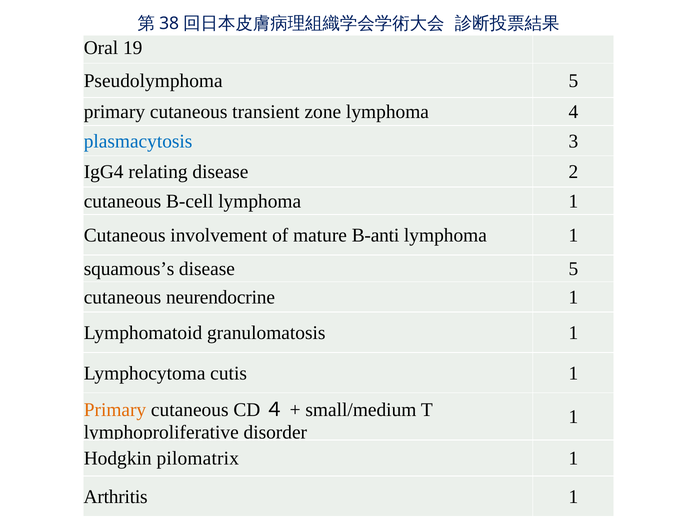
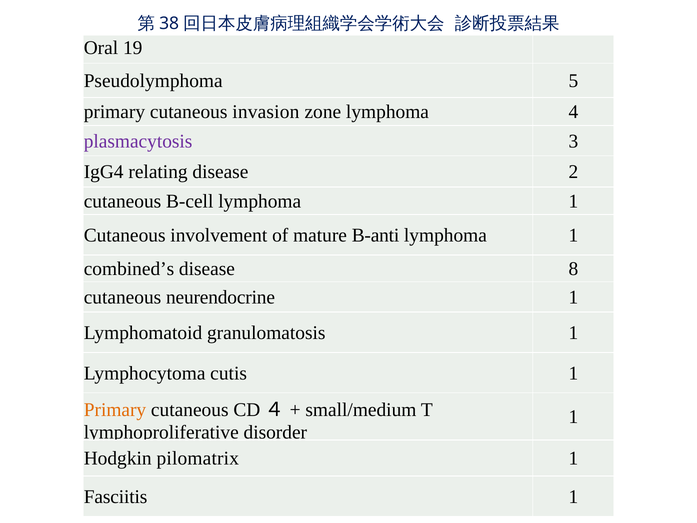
transient: transient -> invasion (266, 112)
plasmacytosis colour: blue -> purple (138, 141)
squamous’s: squamous’s -> combined’s (129, 269)
disease 5: 5 -> 8 (573, 269)
Arthritis: Arthritis -> Fasciitis (116, 497)
